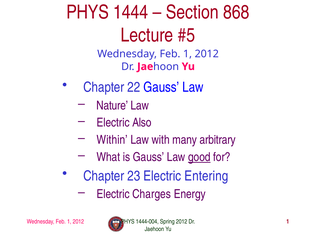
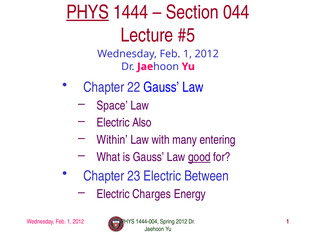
PHYS underline: none -> present (88, 12)
868: 868 -> 044 (236, 12)
Nature: Nature -> Space (112, 105)
arbitrary: arbitrary -> entering (218, 140)
Entering: Entering -> Between (206, 176)
